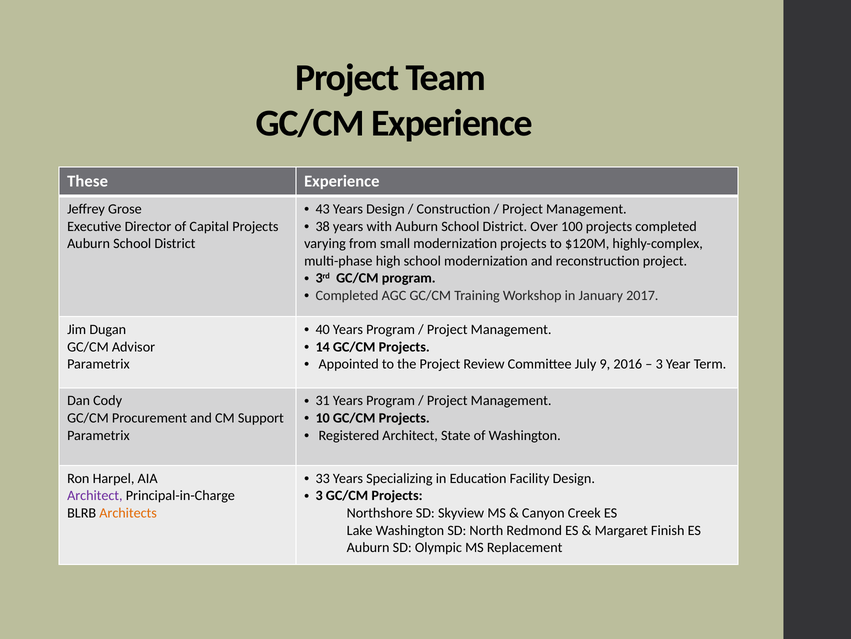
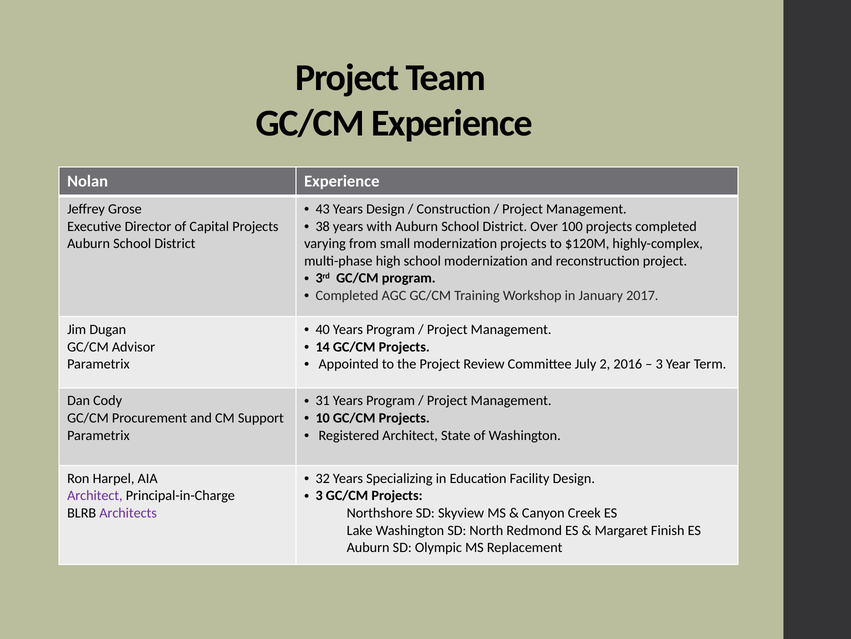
These: These -> Nolan (88, 181)
9: 9 -> 2 (605, 364)
33: 33 -> 32 (323, 478)
Architects colour: orange -> purple (128, 512)
